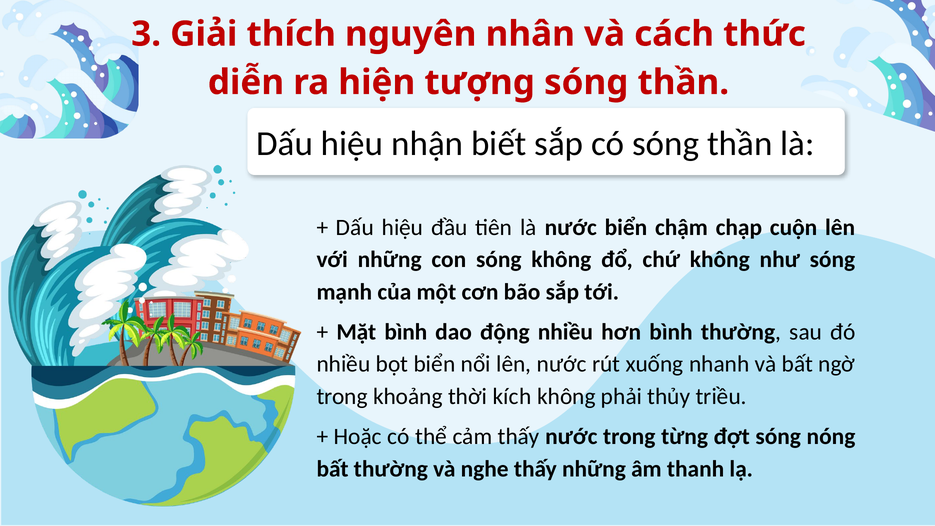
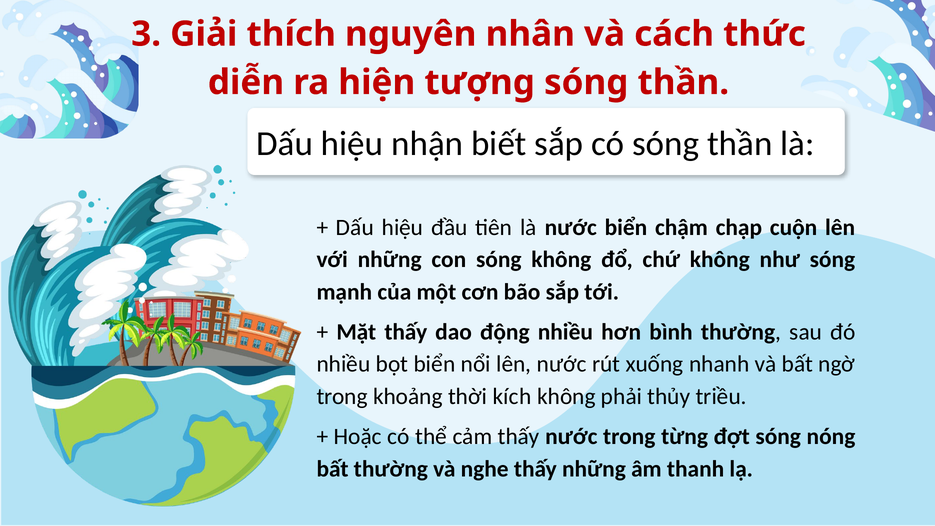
Mặt bình: bình -> thấy (406, 332)
